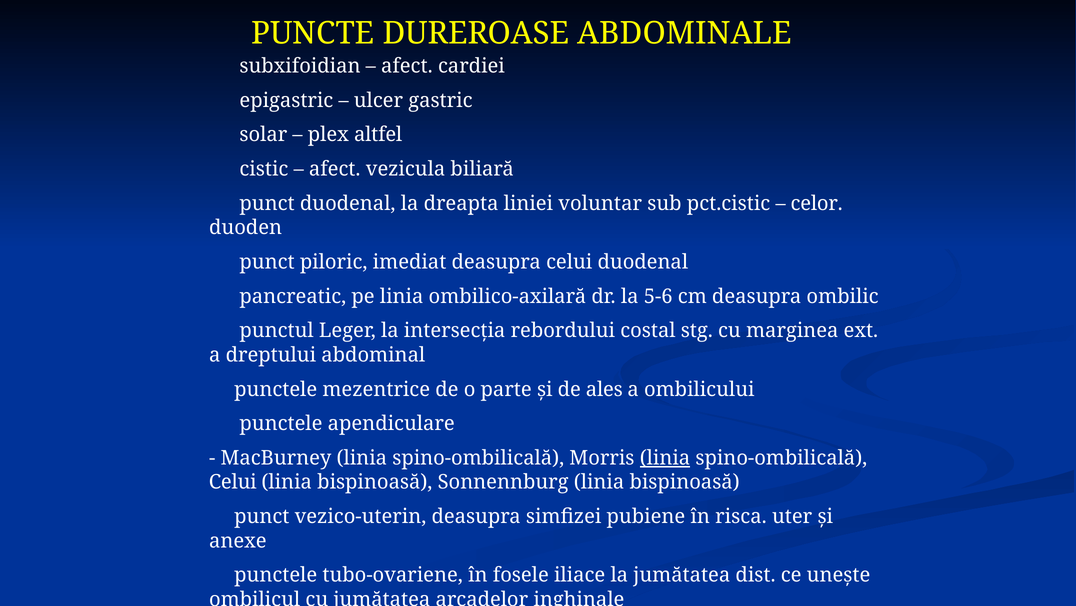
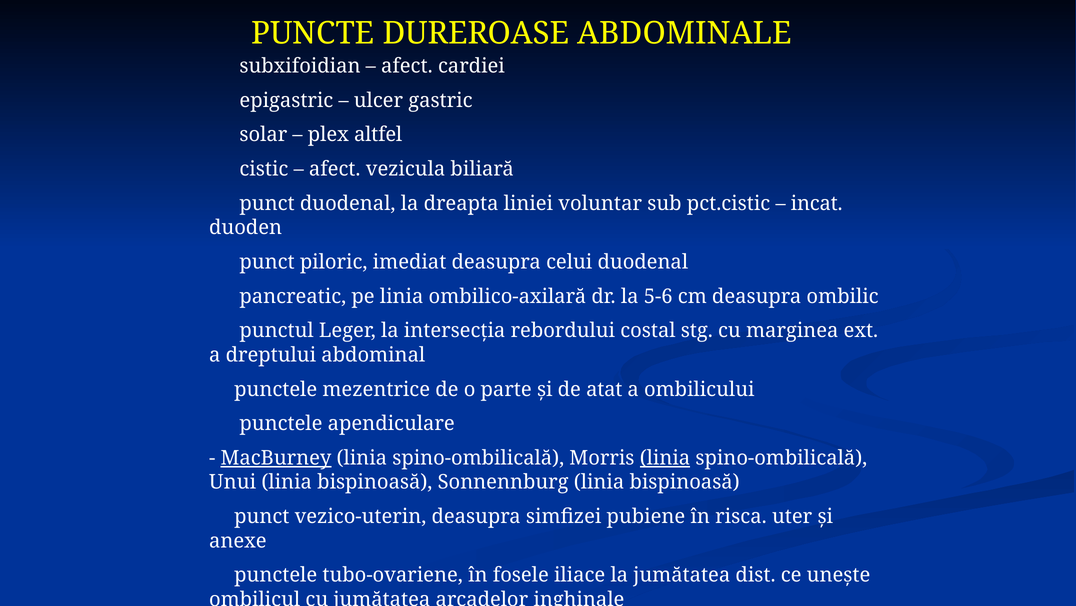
celor: celor -> incat (817, 203)
ales: ales -> atat (604, 389)
MacBurney underline: none -> present (276, 457)
Celui: Celui -> Unui (233, 482)
